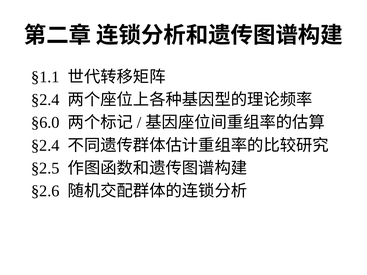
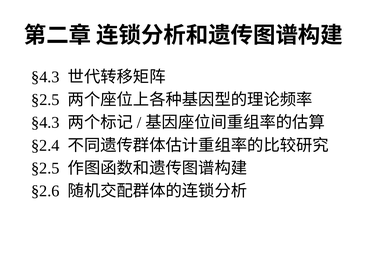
§1.1: §1.1 -> §4.3 (45, 77)
§2.4: §2.4 -> §2.5 (45, 100)
§6.0: §6.0 -> §4.3 (45, 123)
